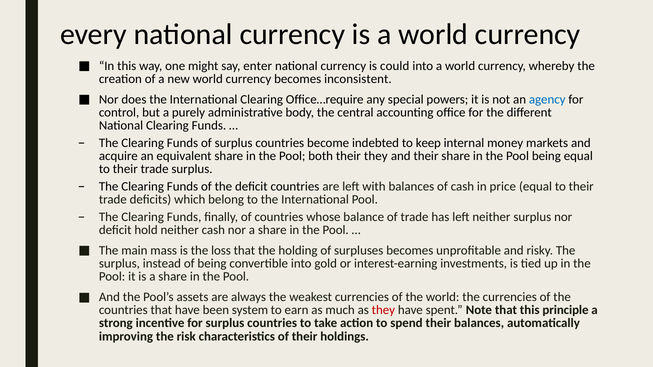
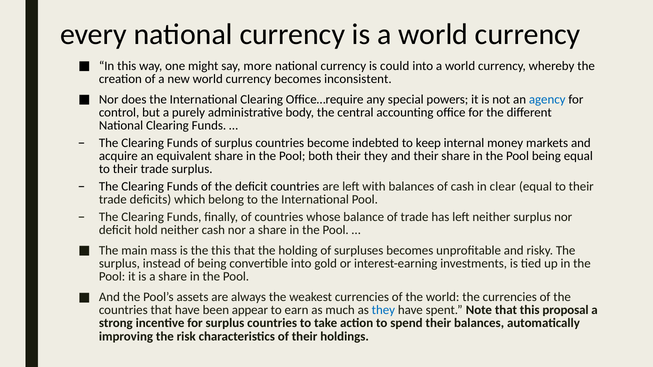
enter: enter -> more (258, 66)
price: price -> clear (503, 187)
the loss: loss -> this (221, 251)
system: system -> appear (250, 310)
they colour: red -> blue (383, 310)
principle: principle -> proposal (566, 310)
